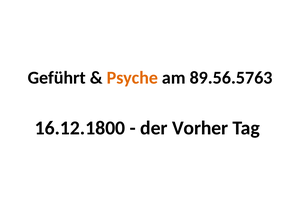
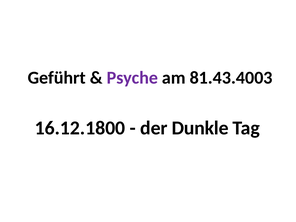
Psyche colour: orange -> purple (132, 78)
89.56.5763: 89.56.5763 -> 81.43.4003 (231, 78)
Vorher: Vorher -> Dunkle (200, 128)
